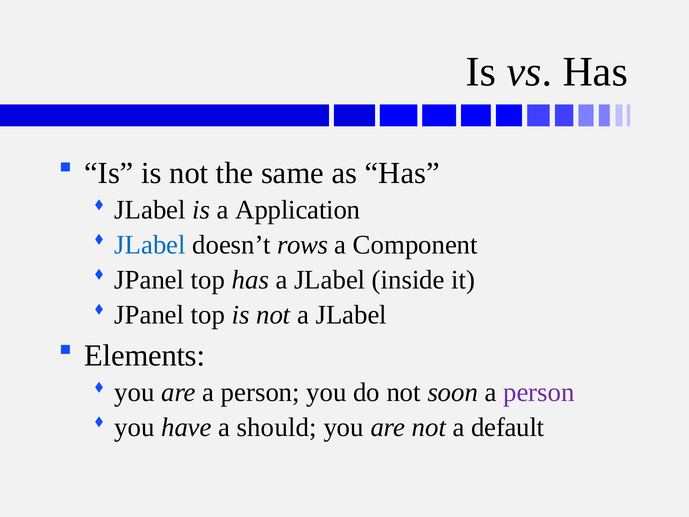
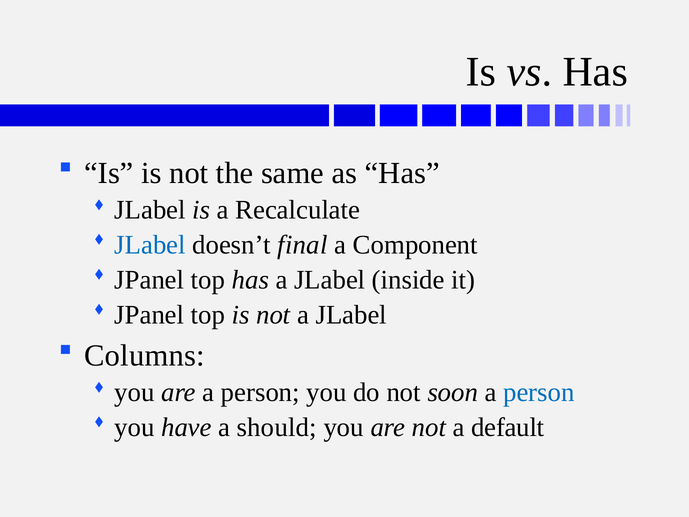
Application: Application -> Recalculate (298, 210)
rows: rows -> final (302, 245)
Elements: Elements -> Columns (145, 355)
person colour: purple -> blue (539, 392)
